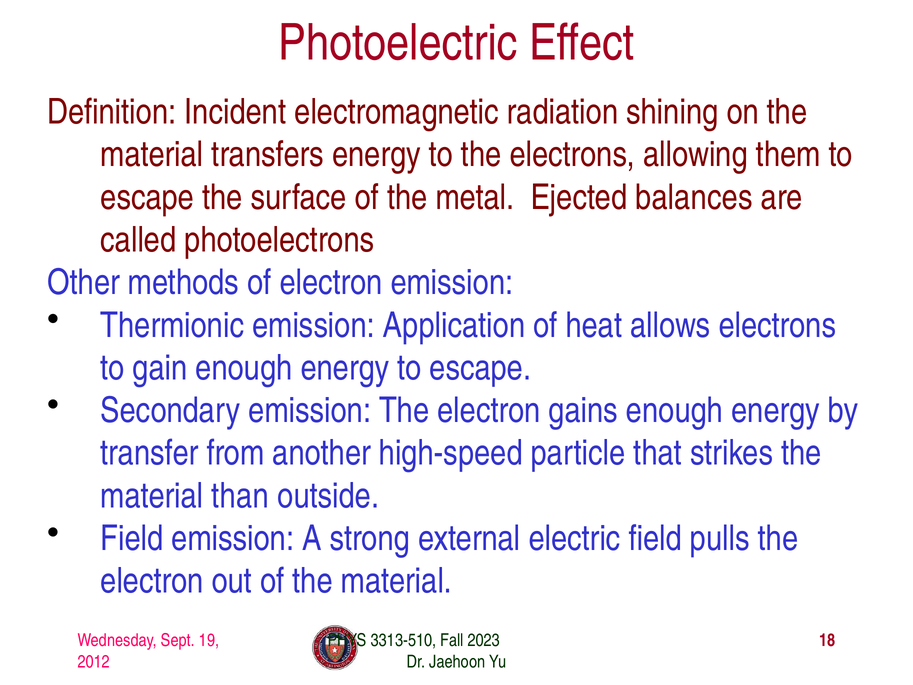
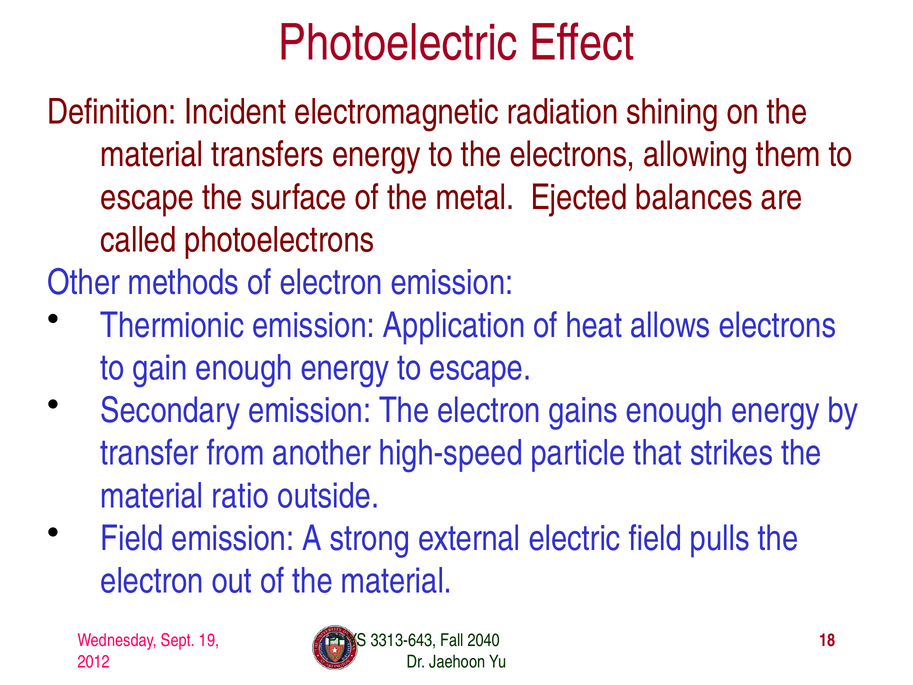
than: than -> ratio (240, 496)
3313-510: 3313-510 -> 3313-643 (404, 640)
2023: 2023 -> 2040 (484, 640)
